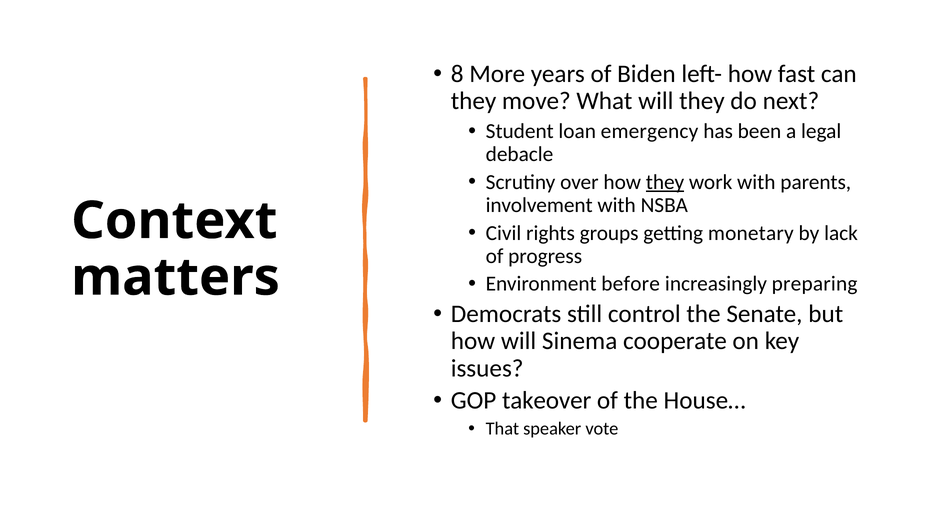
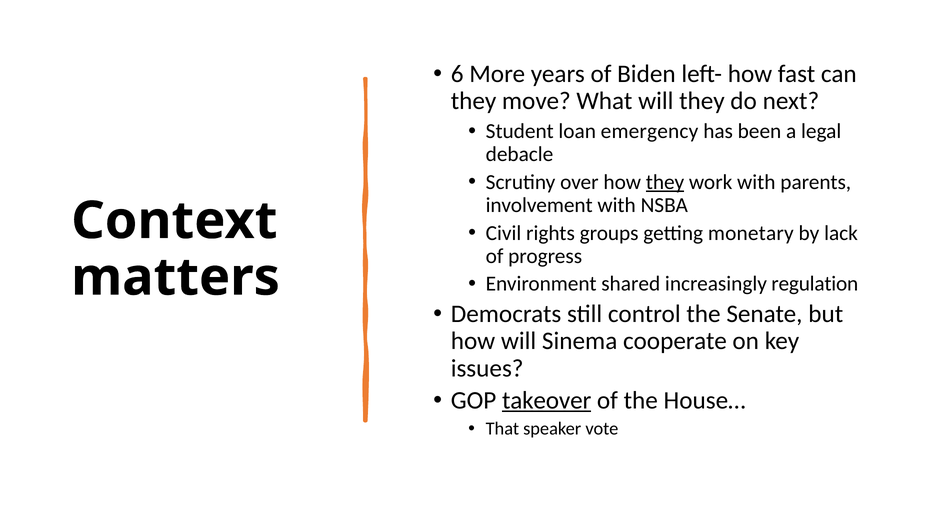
8: 8 -> 6 (457, 74)
before: before -> shared (631, 284)
preparing: preparing -> regulation (815, 284)
takeover underline: none -> present (547, 400)
